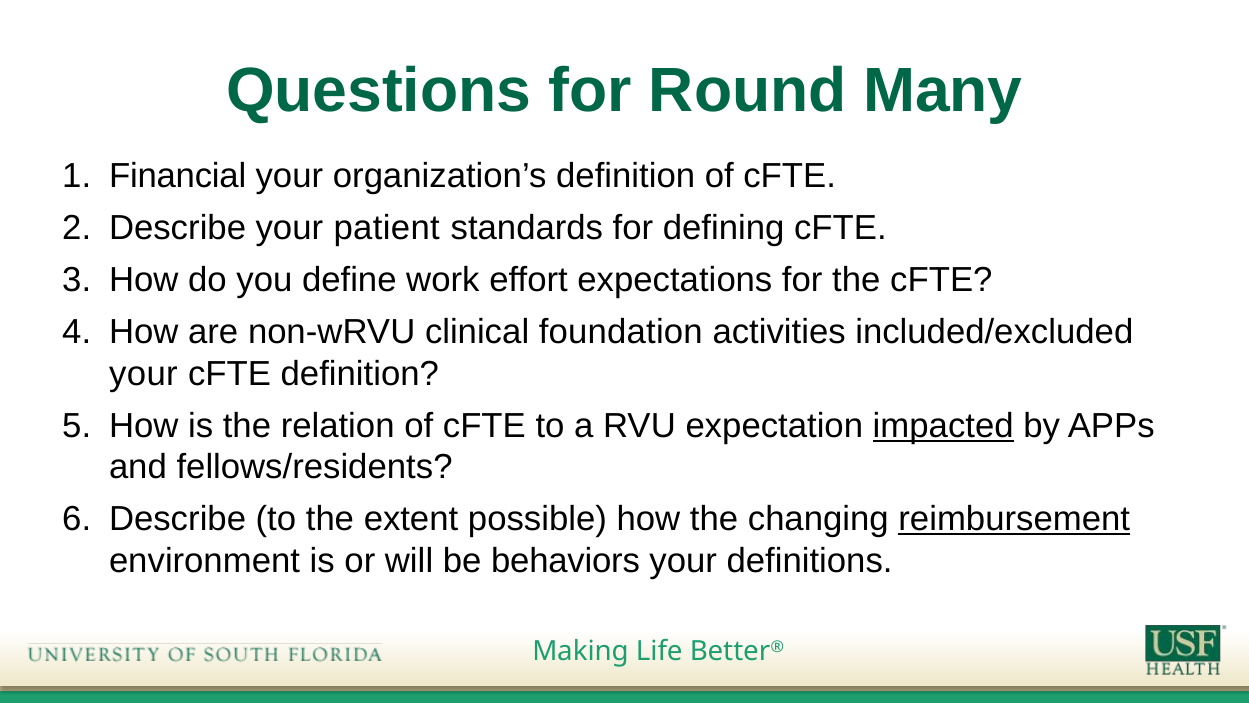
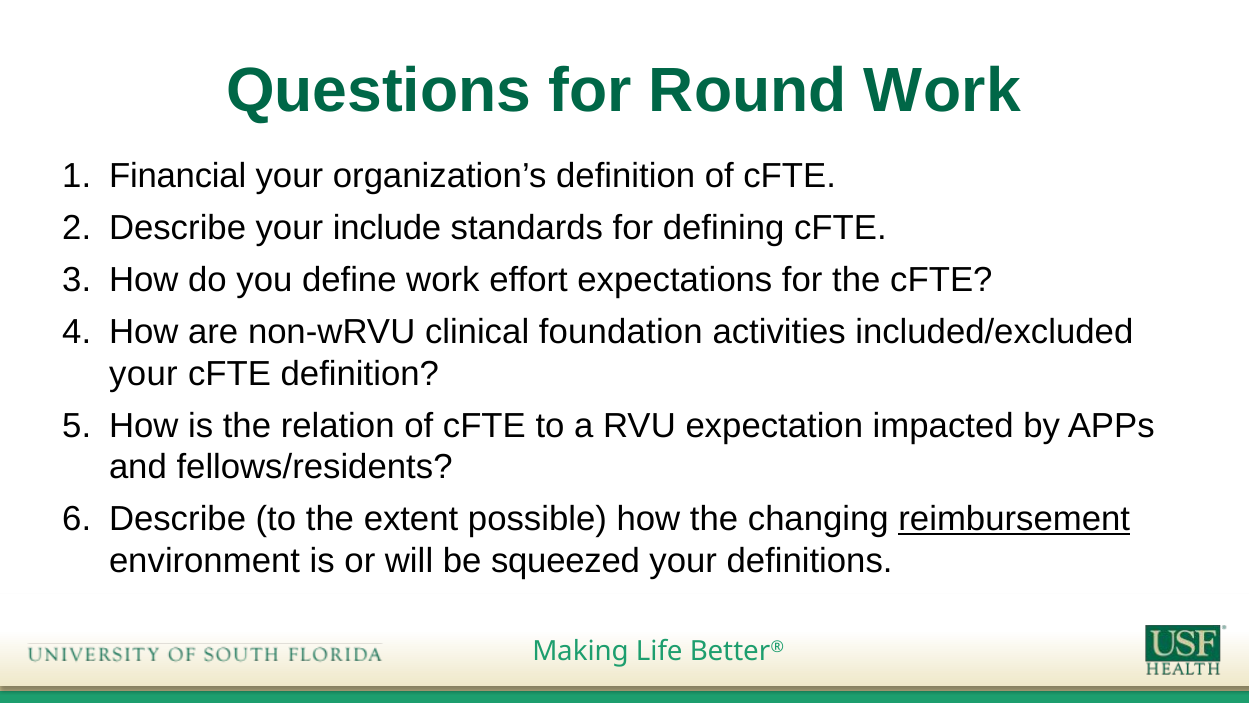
Round Many: Many -> Work (943, 91)
patient: patient -> include (387, 228)
impacted underline: present -> none (943, 425)
behaviors: behaviors -> squeezed (566, 561)
